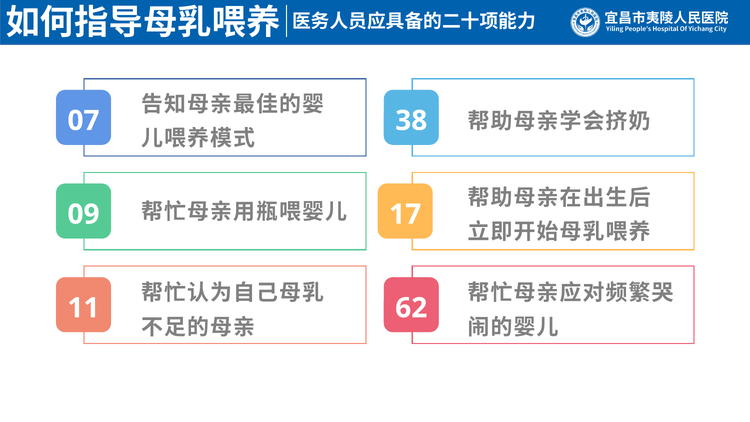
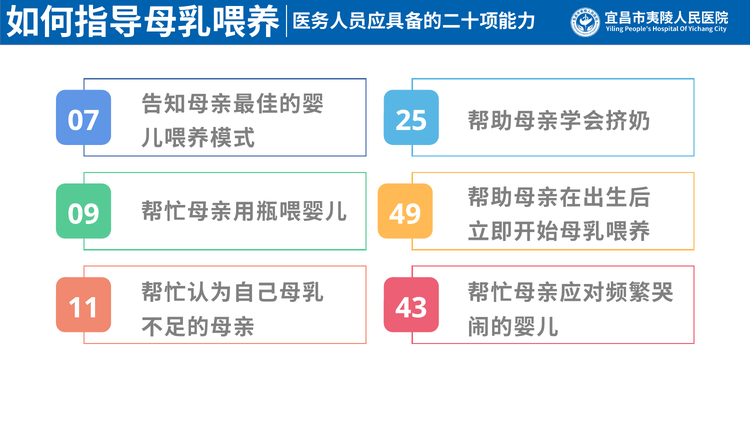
38: 38 -> 25 (411, 121)
17: 17 -> 49 (405, 214)
62: 62 -> 43 (411, 308)
